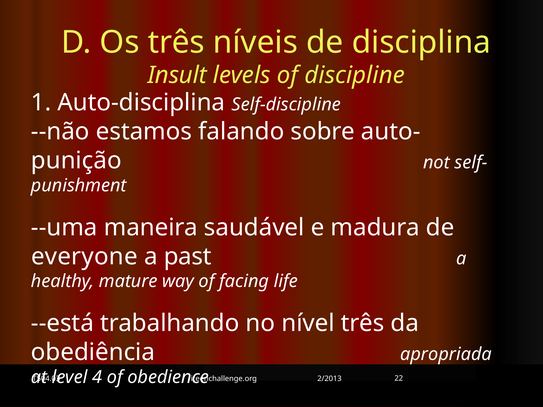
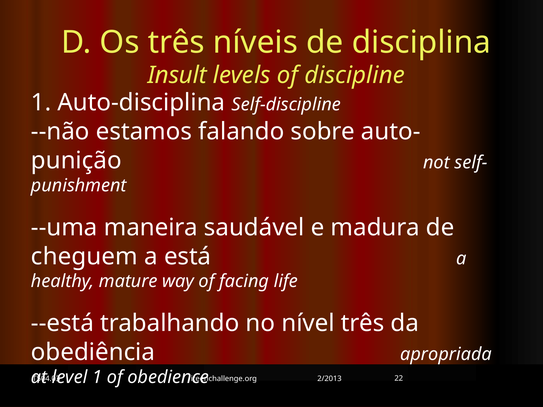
everyone: everyone -> cheguem (84, 257)
past: past -> está (188, 257)
level 4: 4 -> 1 (97, 377)
